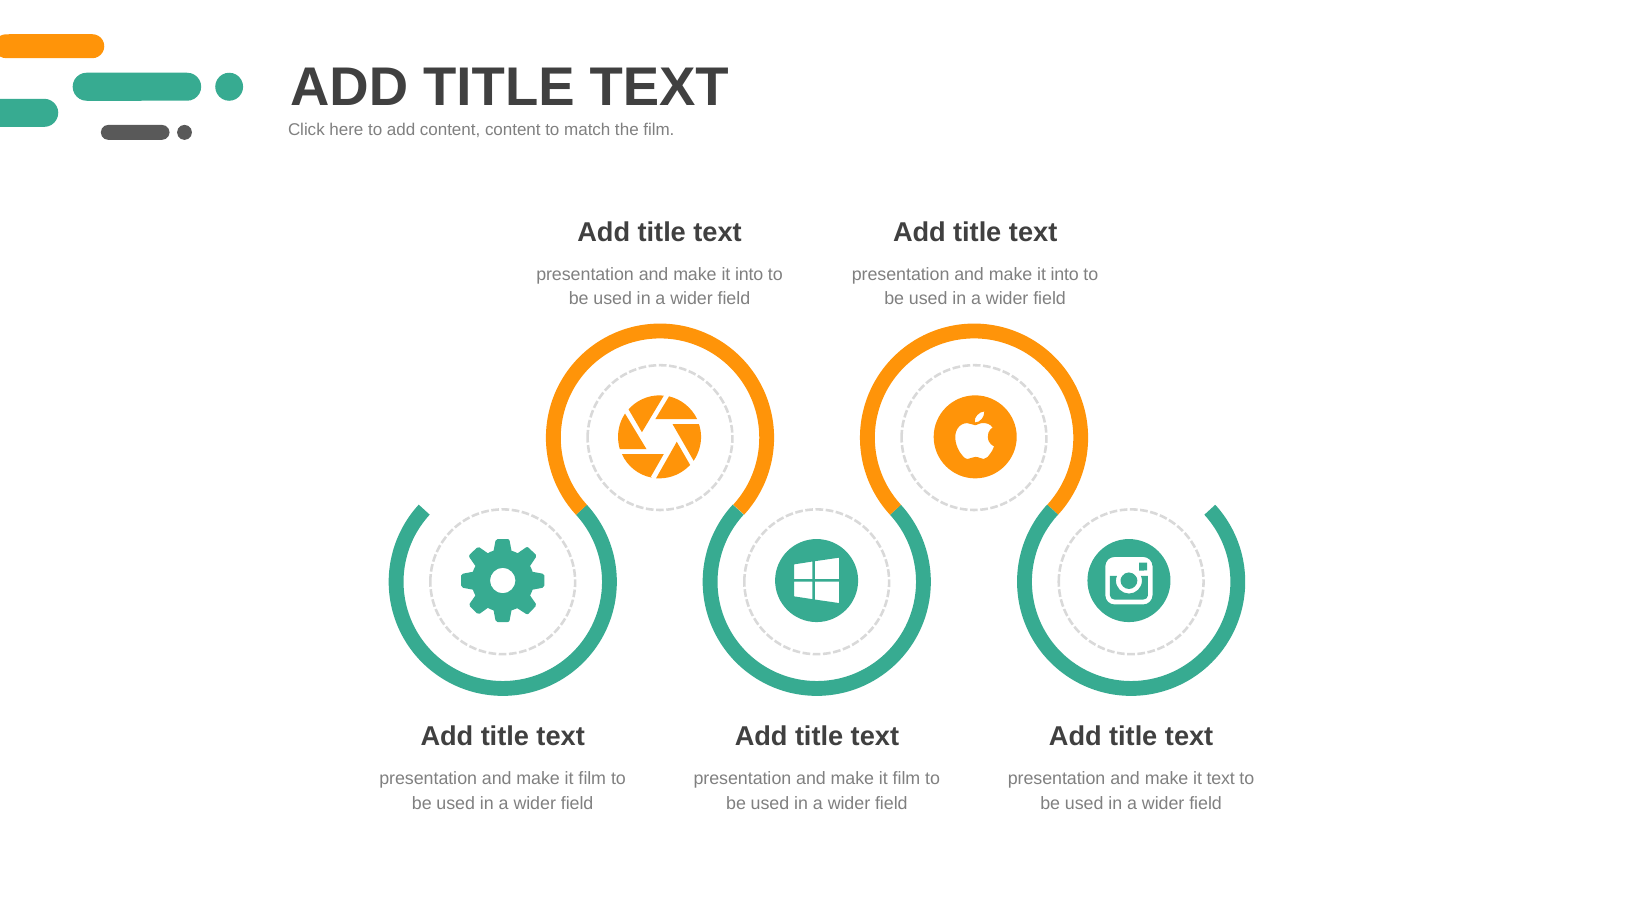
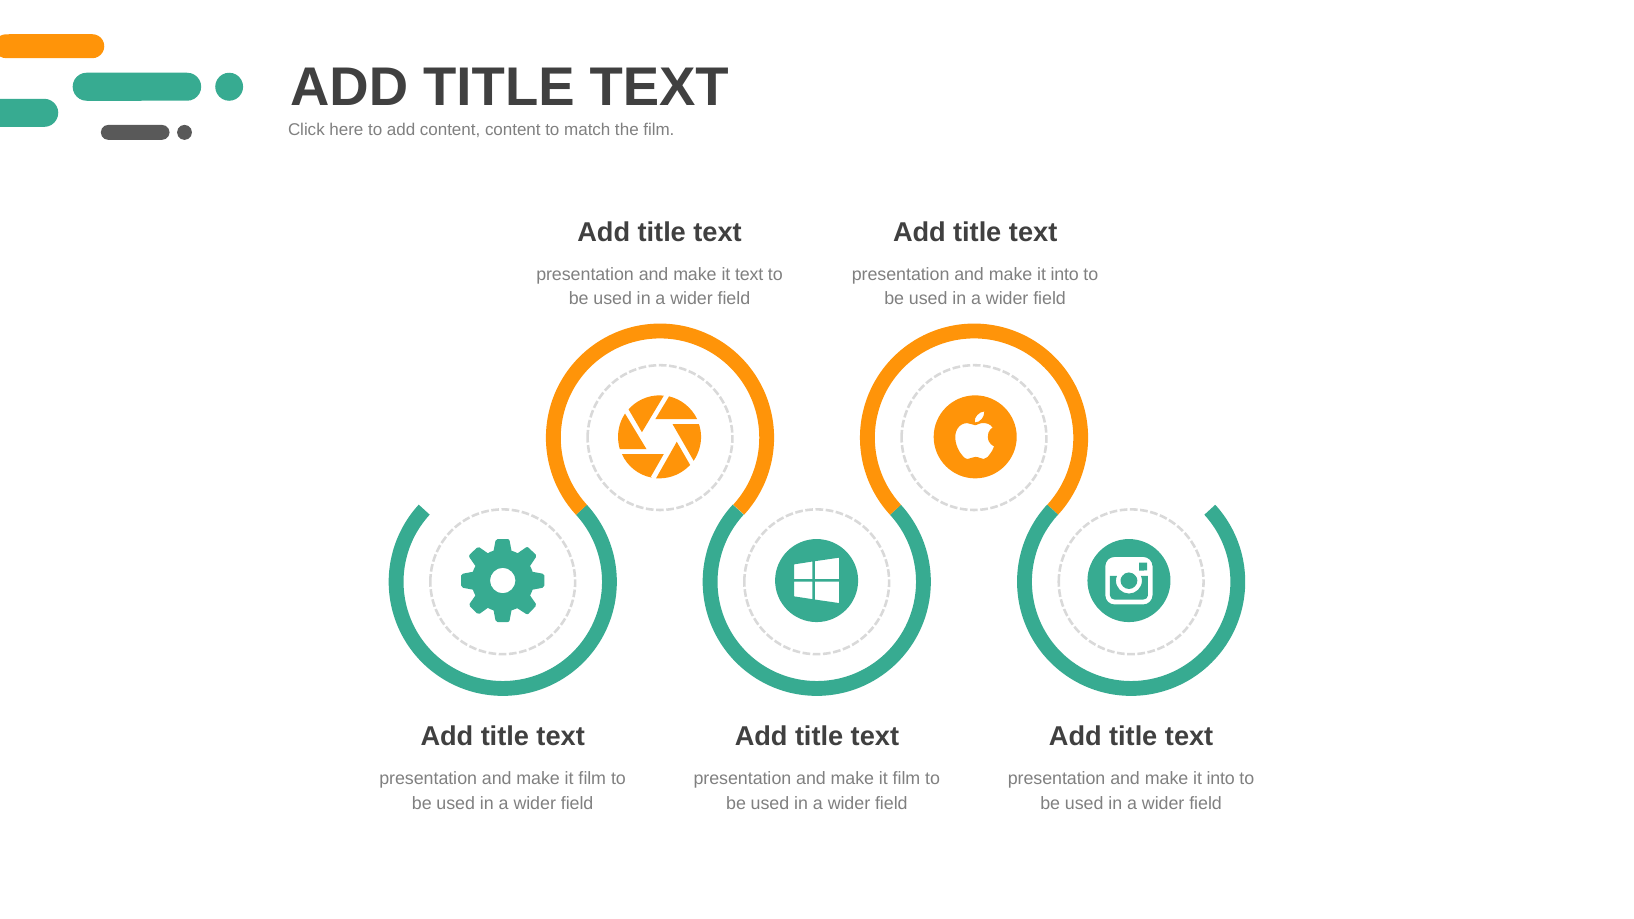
into: into -> text (749, 274)
text: text -> into (1221, 779)
